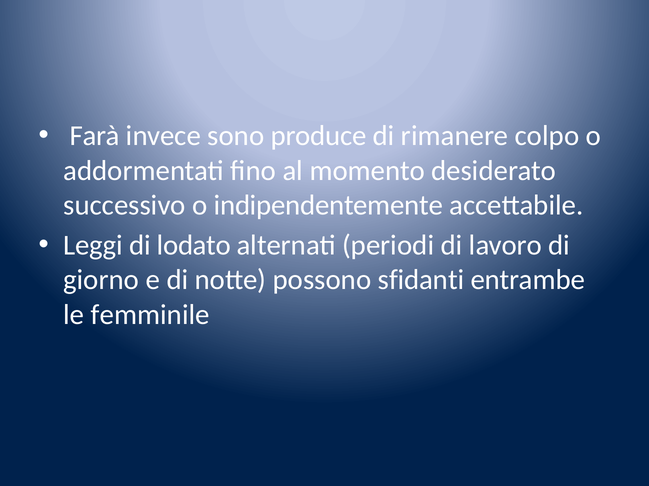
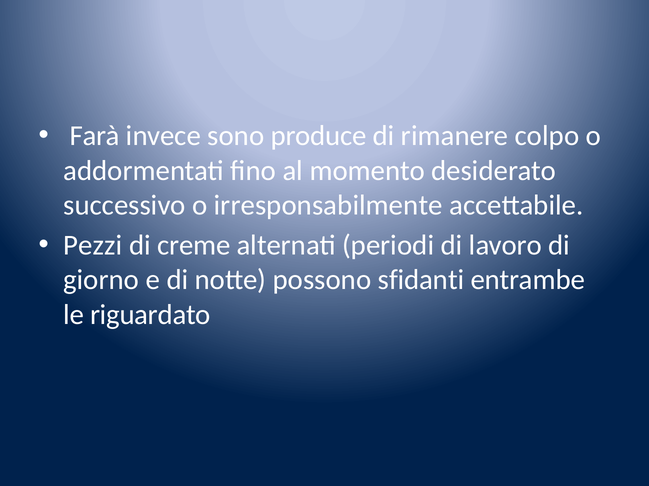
indipendentemente: indipendentemente -> irresponsabilmente (328, 205)
Leggi: Leggi -> Pezzi (93, 246)
lodato: lodato -> creme (194, 246)
femminile: femminile -> riguardato (150, 315)
